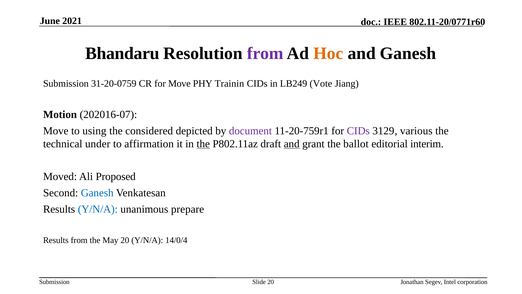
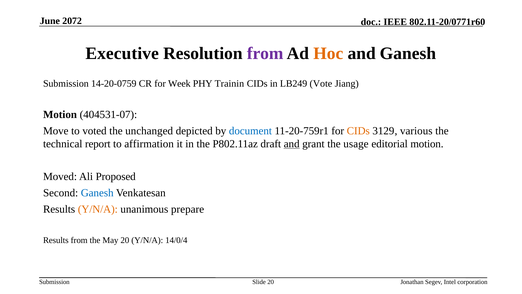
2021: 2021 -> 2072 (72, 21)
Bhandaru: Bhandaru -> Executive (122, 53)
31-20-0759: 31-20-0759 -> 14-20-0759 (114, 84)
for Move: Move -> Week (179, 84)
202016-07: 202016-07 -> 404531-07 (108, 114)
using: using -> voted (94, 131)
considered: considered -> unchanged (149, 131)
document colour: purple -> blue (250, 131)
CIDs colour: purple -> orange (358, 131)
under: under -> report (98, 144)
the underline: present -> none (203, 144)
ballot: ballot -> usage (356, 144)
editorial interim: interim -> motion (427, 144)
Y/N/A colour: blue -> orange (98, 209)
